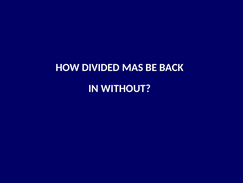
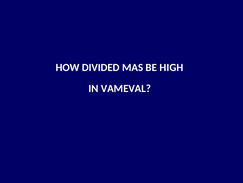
BACK: BACK -> HIGH (171, 67)
WITHOUT: WITHOUT -> VAMEVAL (126, 88)
